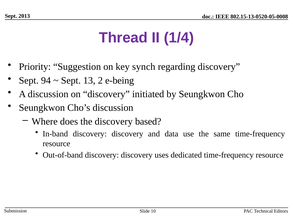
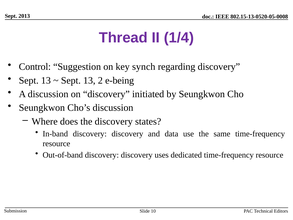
Priority: Priority -> Control (35, 67)
94: 94 -> 13 (46, 80)
based: based -> states (148, 121)
